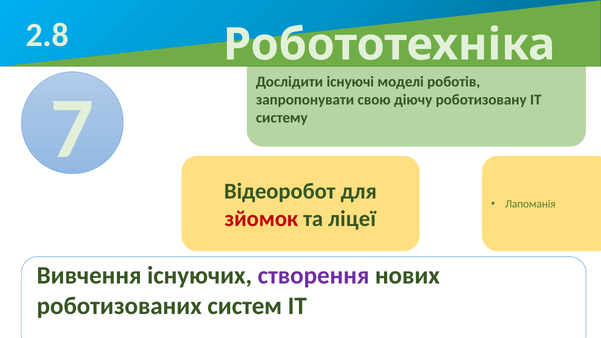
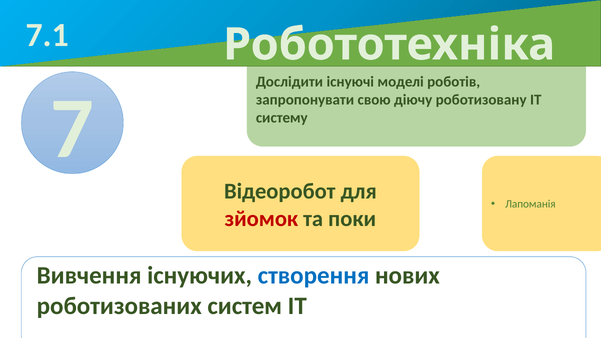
2.8: 2.8 -> 7.1 (47, 35)
ліцеї: ліцеї -> поки (352, 219)
створення colour: purple -> blue (314, 276)
